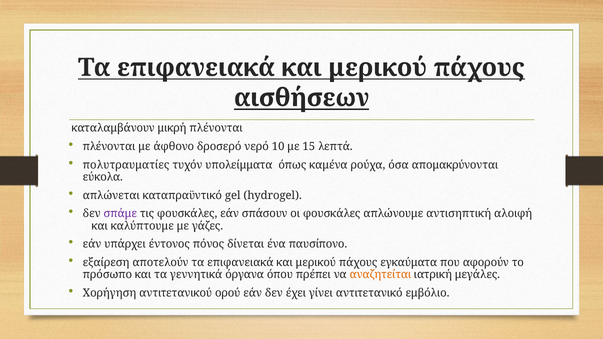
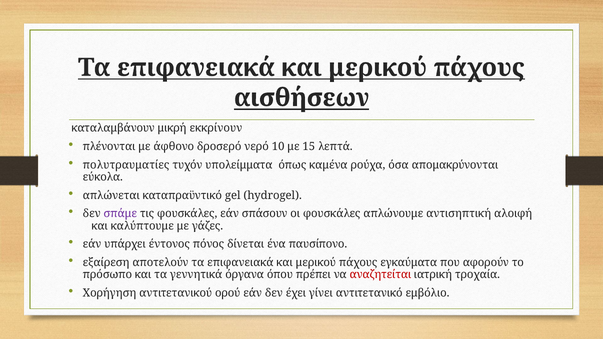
μικρή πλένονται: πλένονται -> εκκρίνουν (216, 128)
αναζητείται colour: orange -> red (380, 275)
μεγάλες: μεγάλες -> τροχαία (477, 275)
